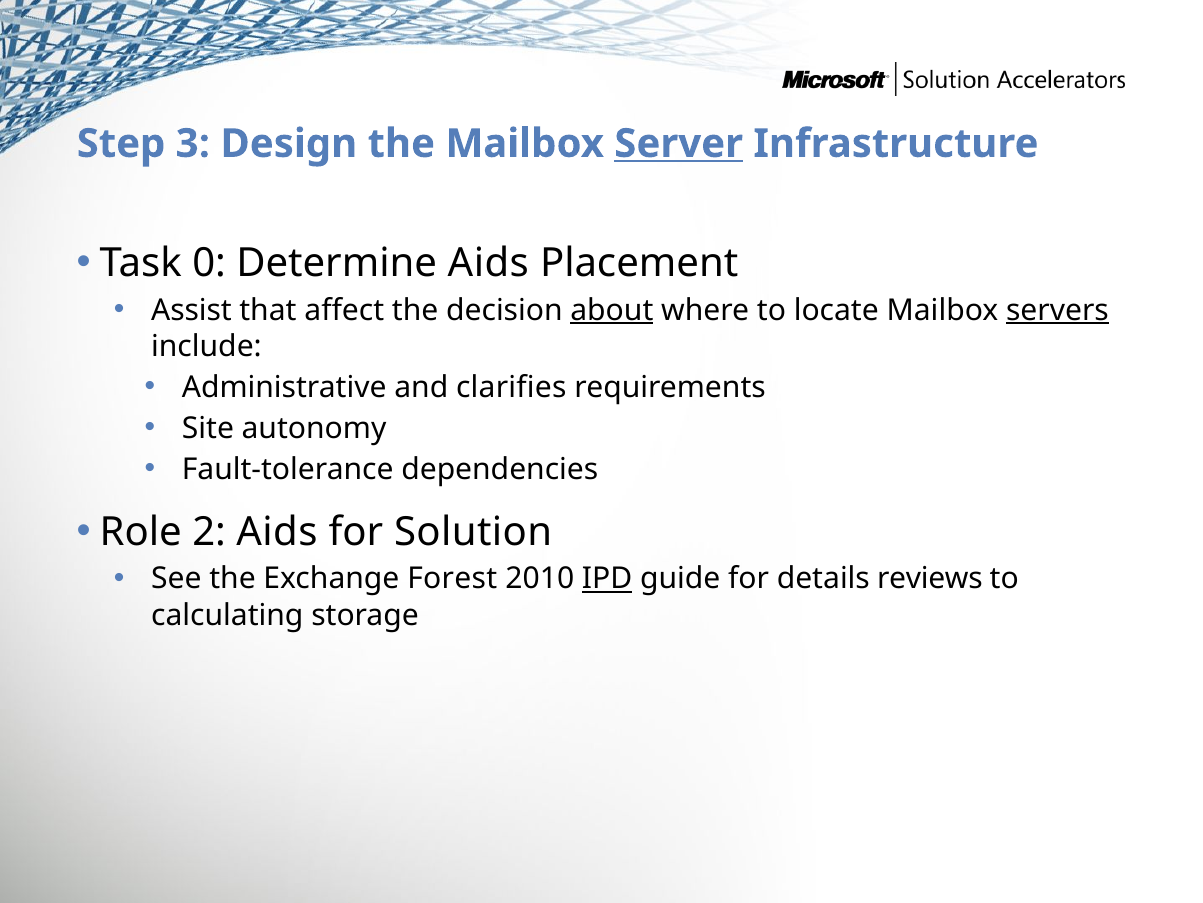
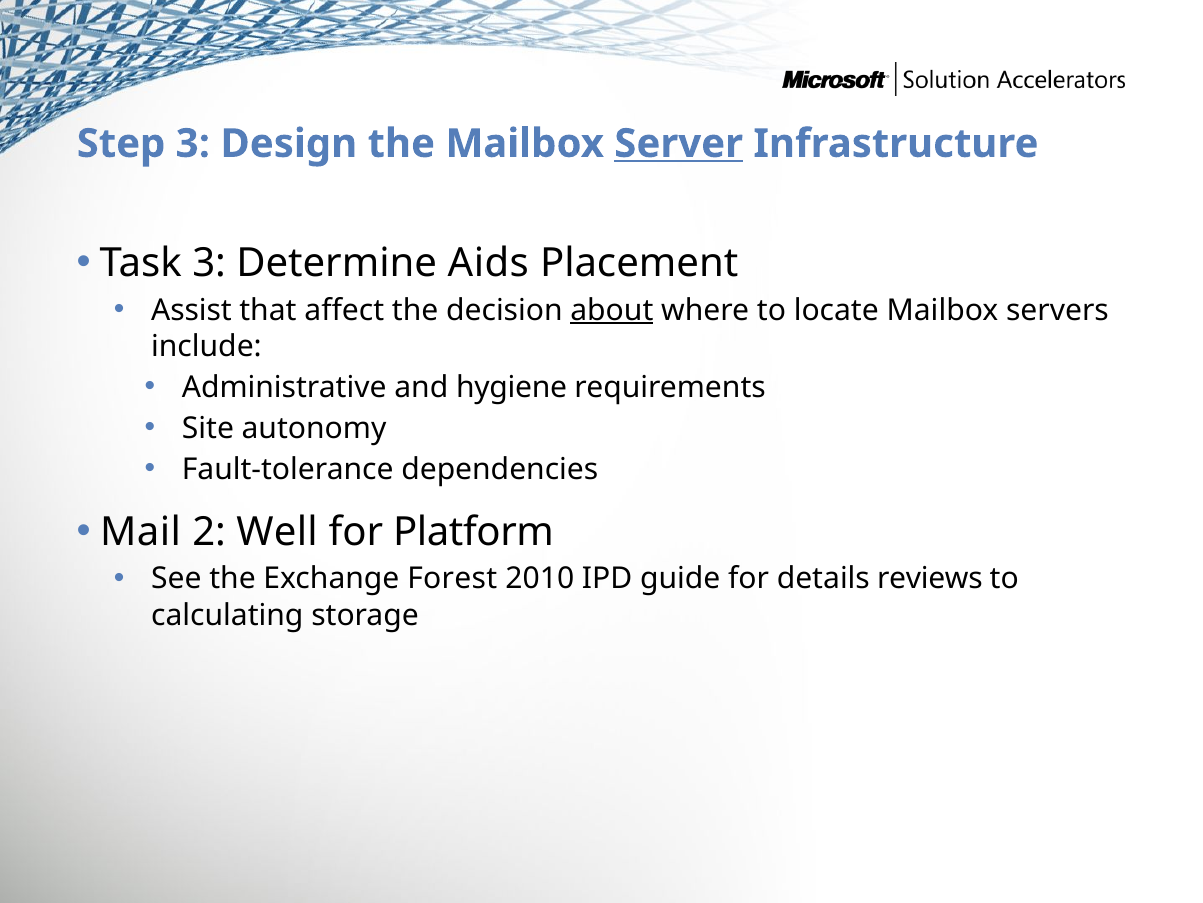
Task 0: 0 -> 3 (209, 263)
servers underline: present -> none (1057, 310)
clarifies: clarifies -> hygiene (512, 387)
Role: Role -> Mail (141, 532)
2 Aids: Aids -> Well (277, 532)
Solution: Solution -> Platform (474, 532)
IPD underline: present -> none (607, 579)
